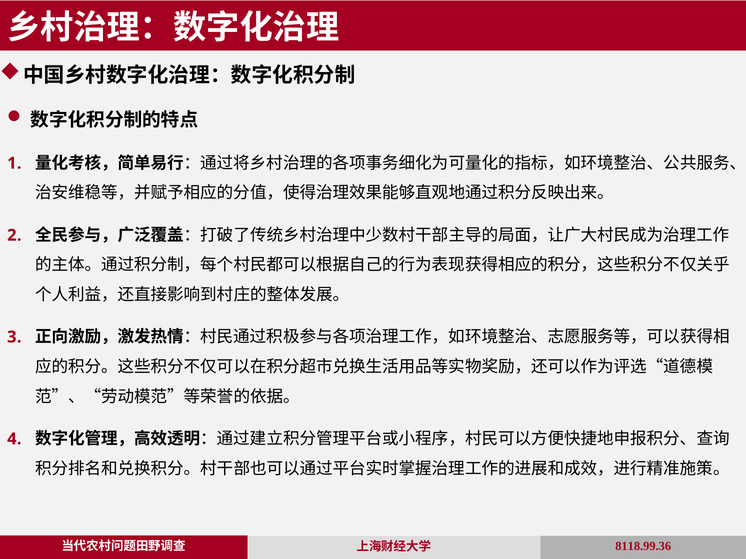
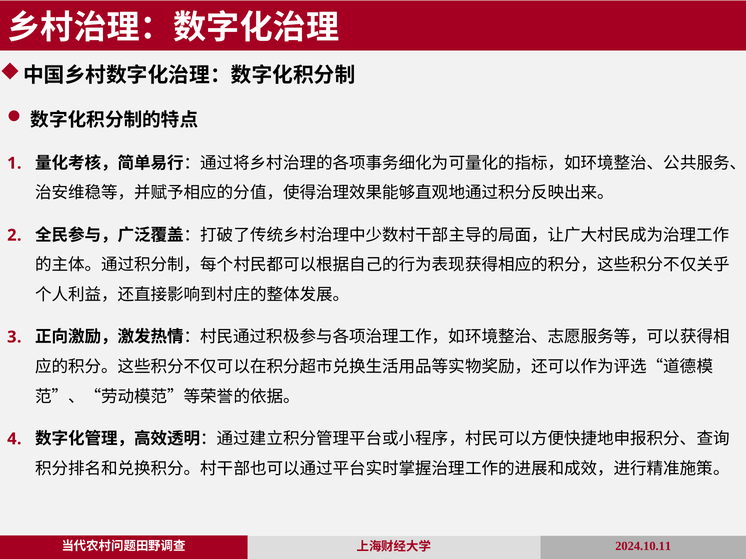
8118.99.36: 8118.99.36 -> 2024.10.11 (643, 547)
